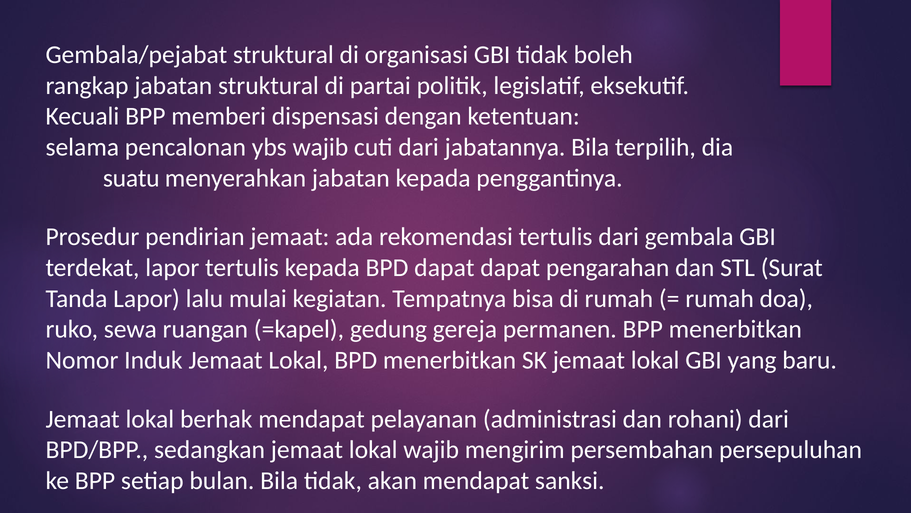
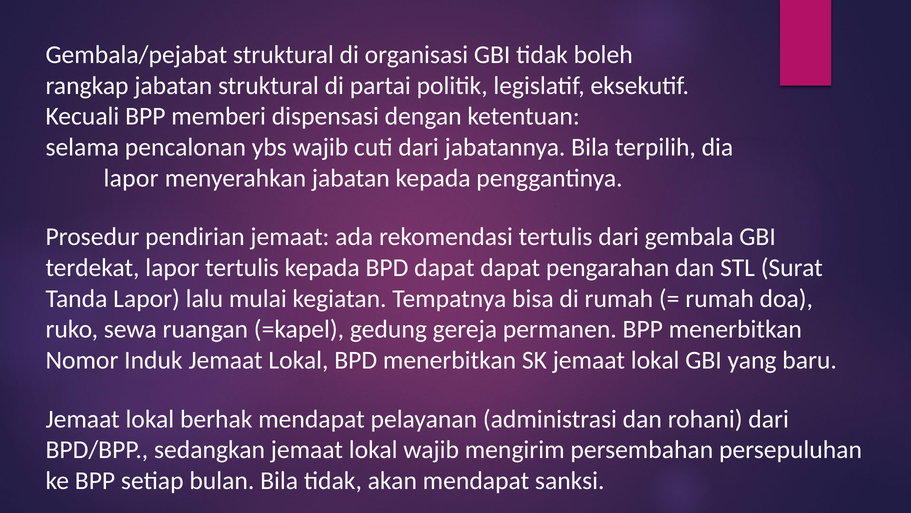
suatu: suatu -> lapor (131, 178)
